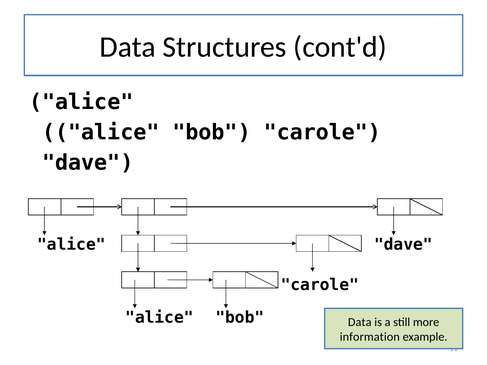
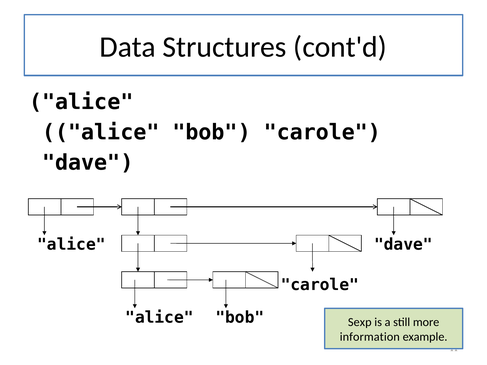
Data: Data -> Sexp (360, 322)
